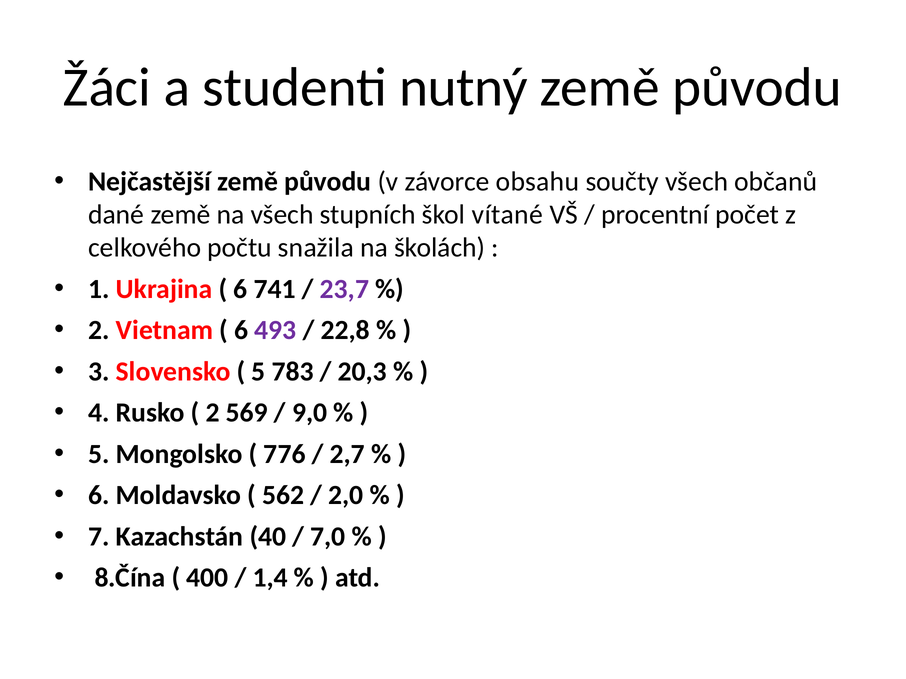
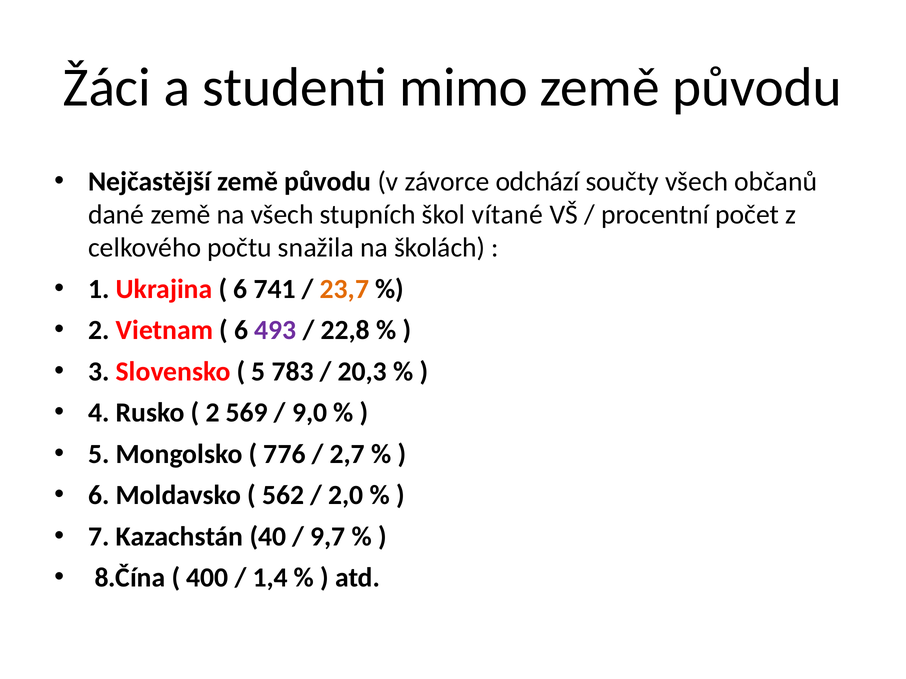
nutný: nutný -> mimo (464, 88)
obsahu: obsahu -> odchází (538, 182)
23,7 colour: purple -> orange (344, 289)
7,0: 7,0 -> 9,7 (328, 537)
